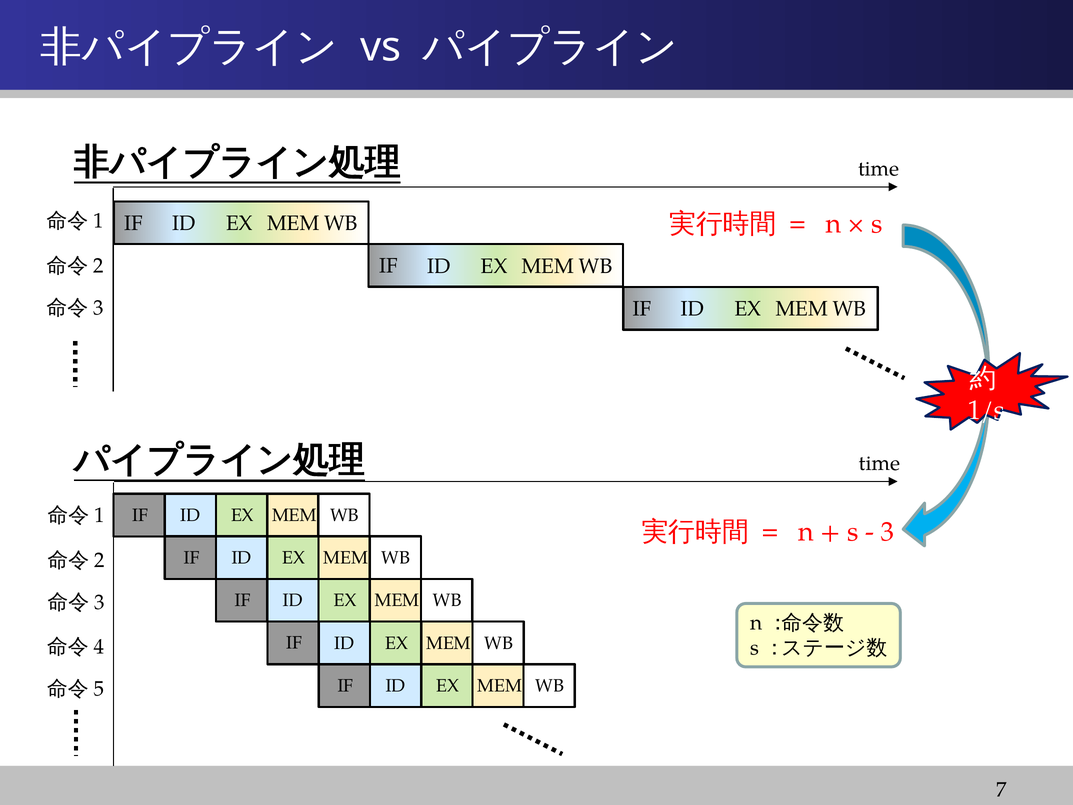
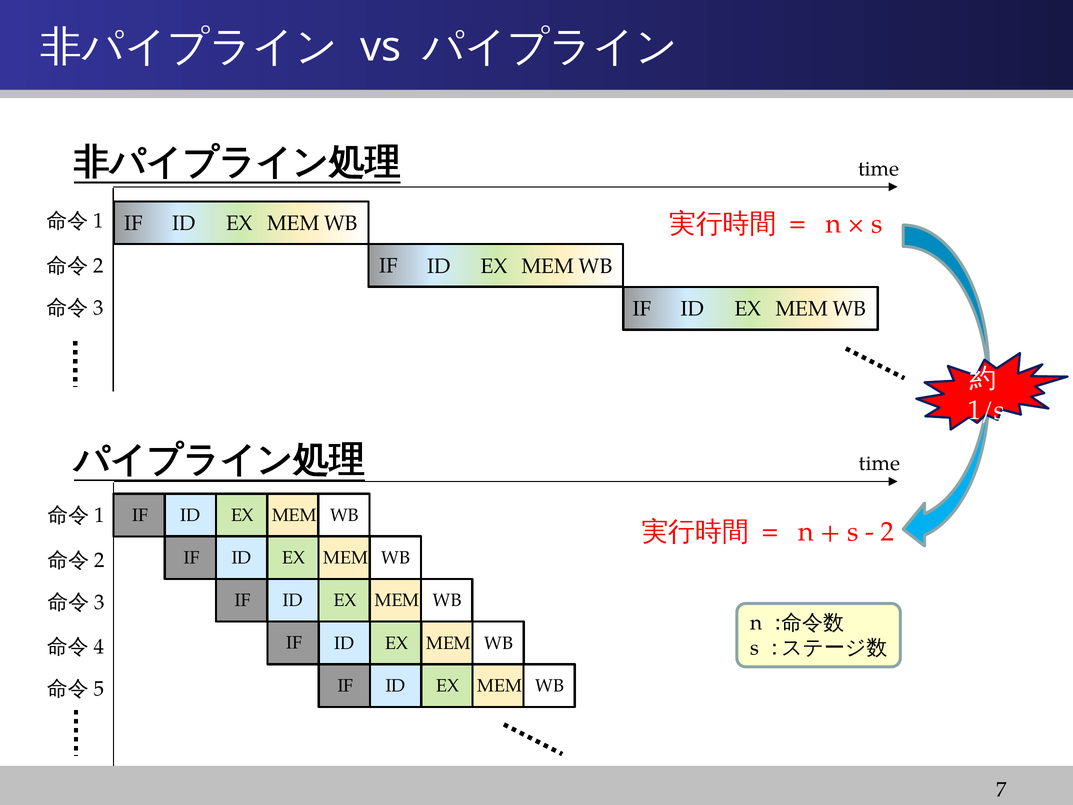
3: 3 -> 2 (888, 532)
